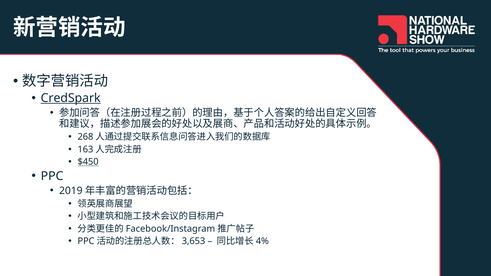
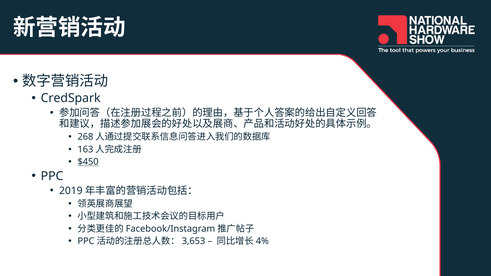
CredSpark underline: present -> none (71, 98)
